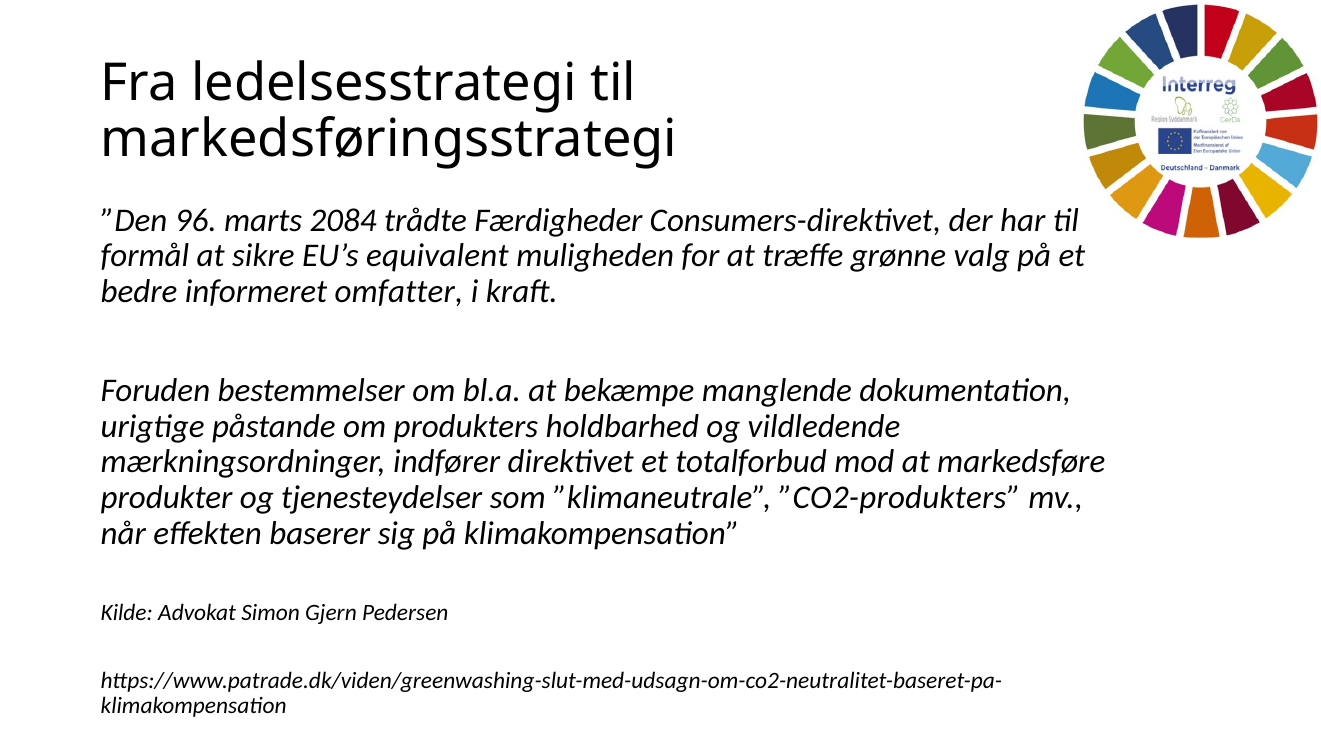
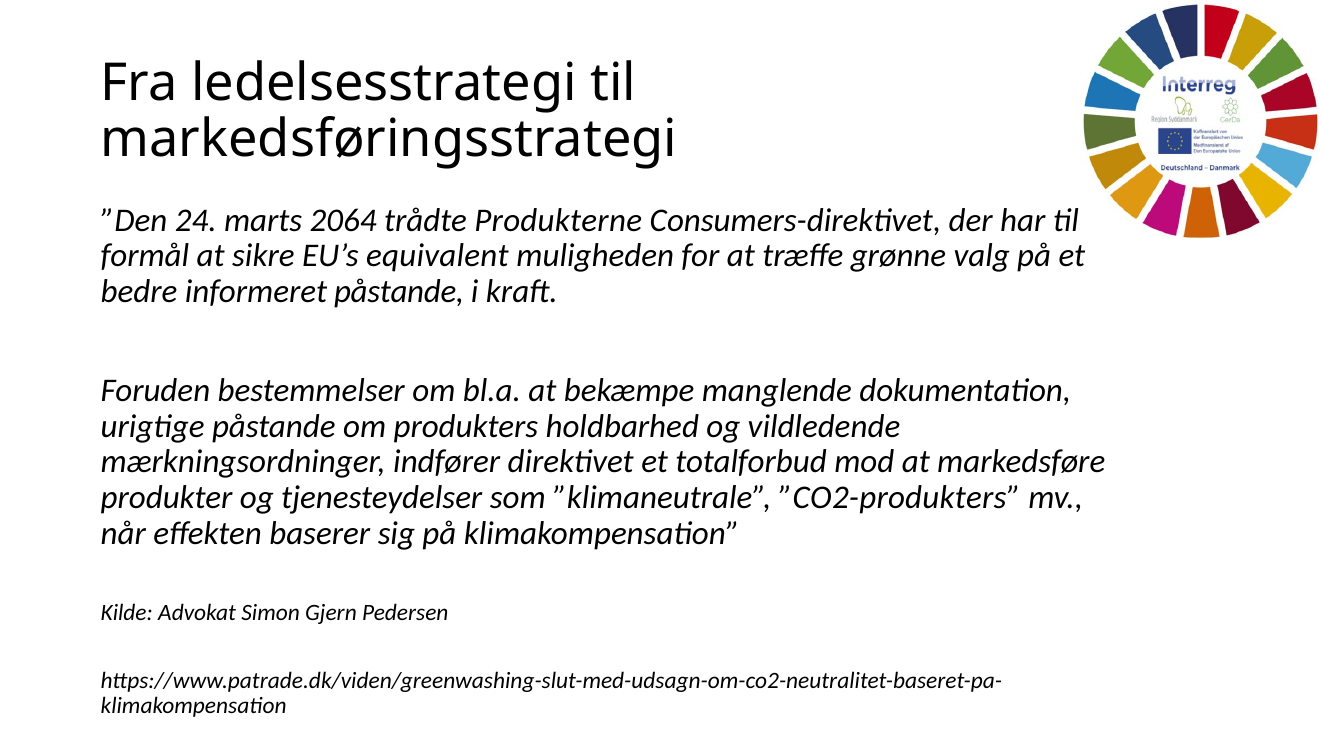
96: 96 -> 24 (196, 220)
2084: 2084 -> 2064 (343, 220)
Færdigheder: Færdigheder -> Produkterne (558, 220)
informeret omfatter: omfatter -> påstande (399, 292)
